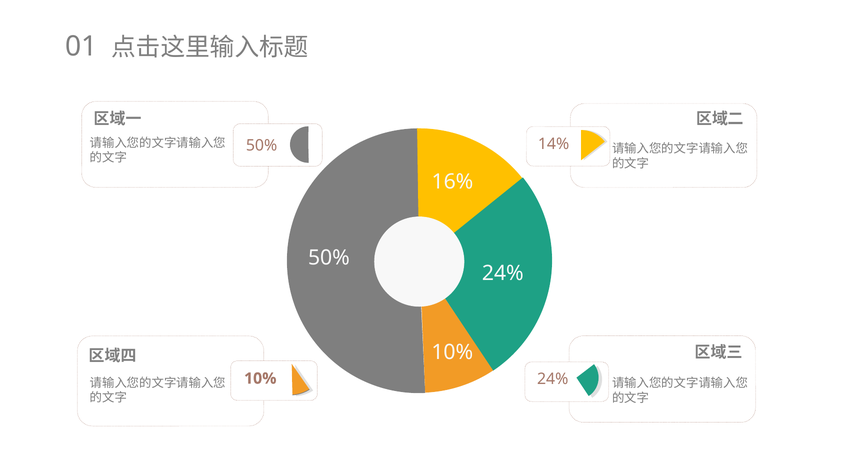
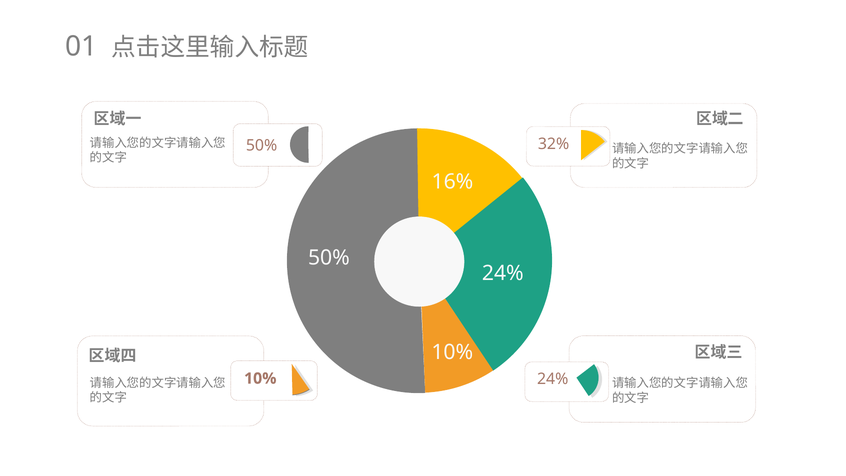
14%: 14% -> 32% (554, 144)
